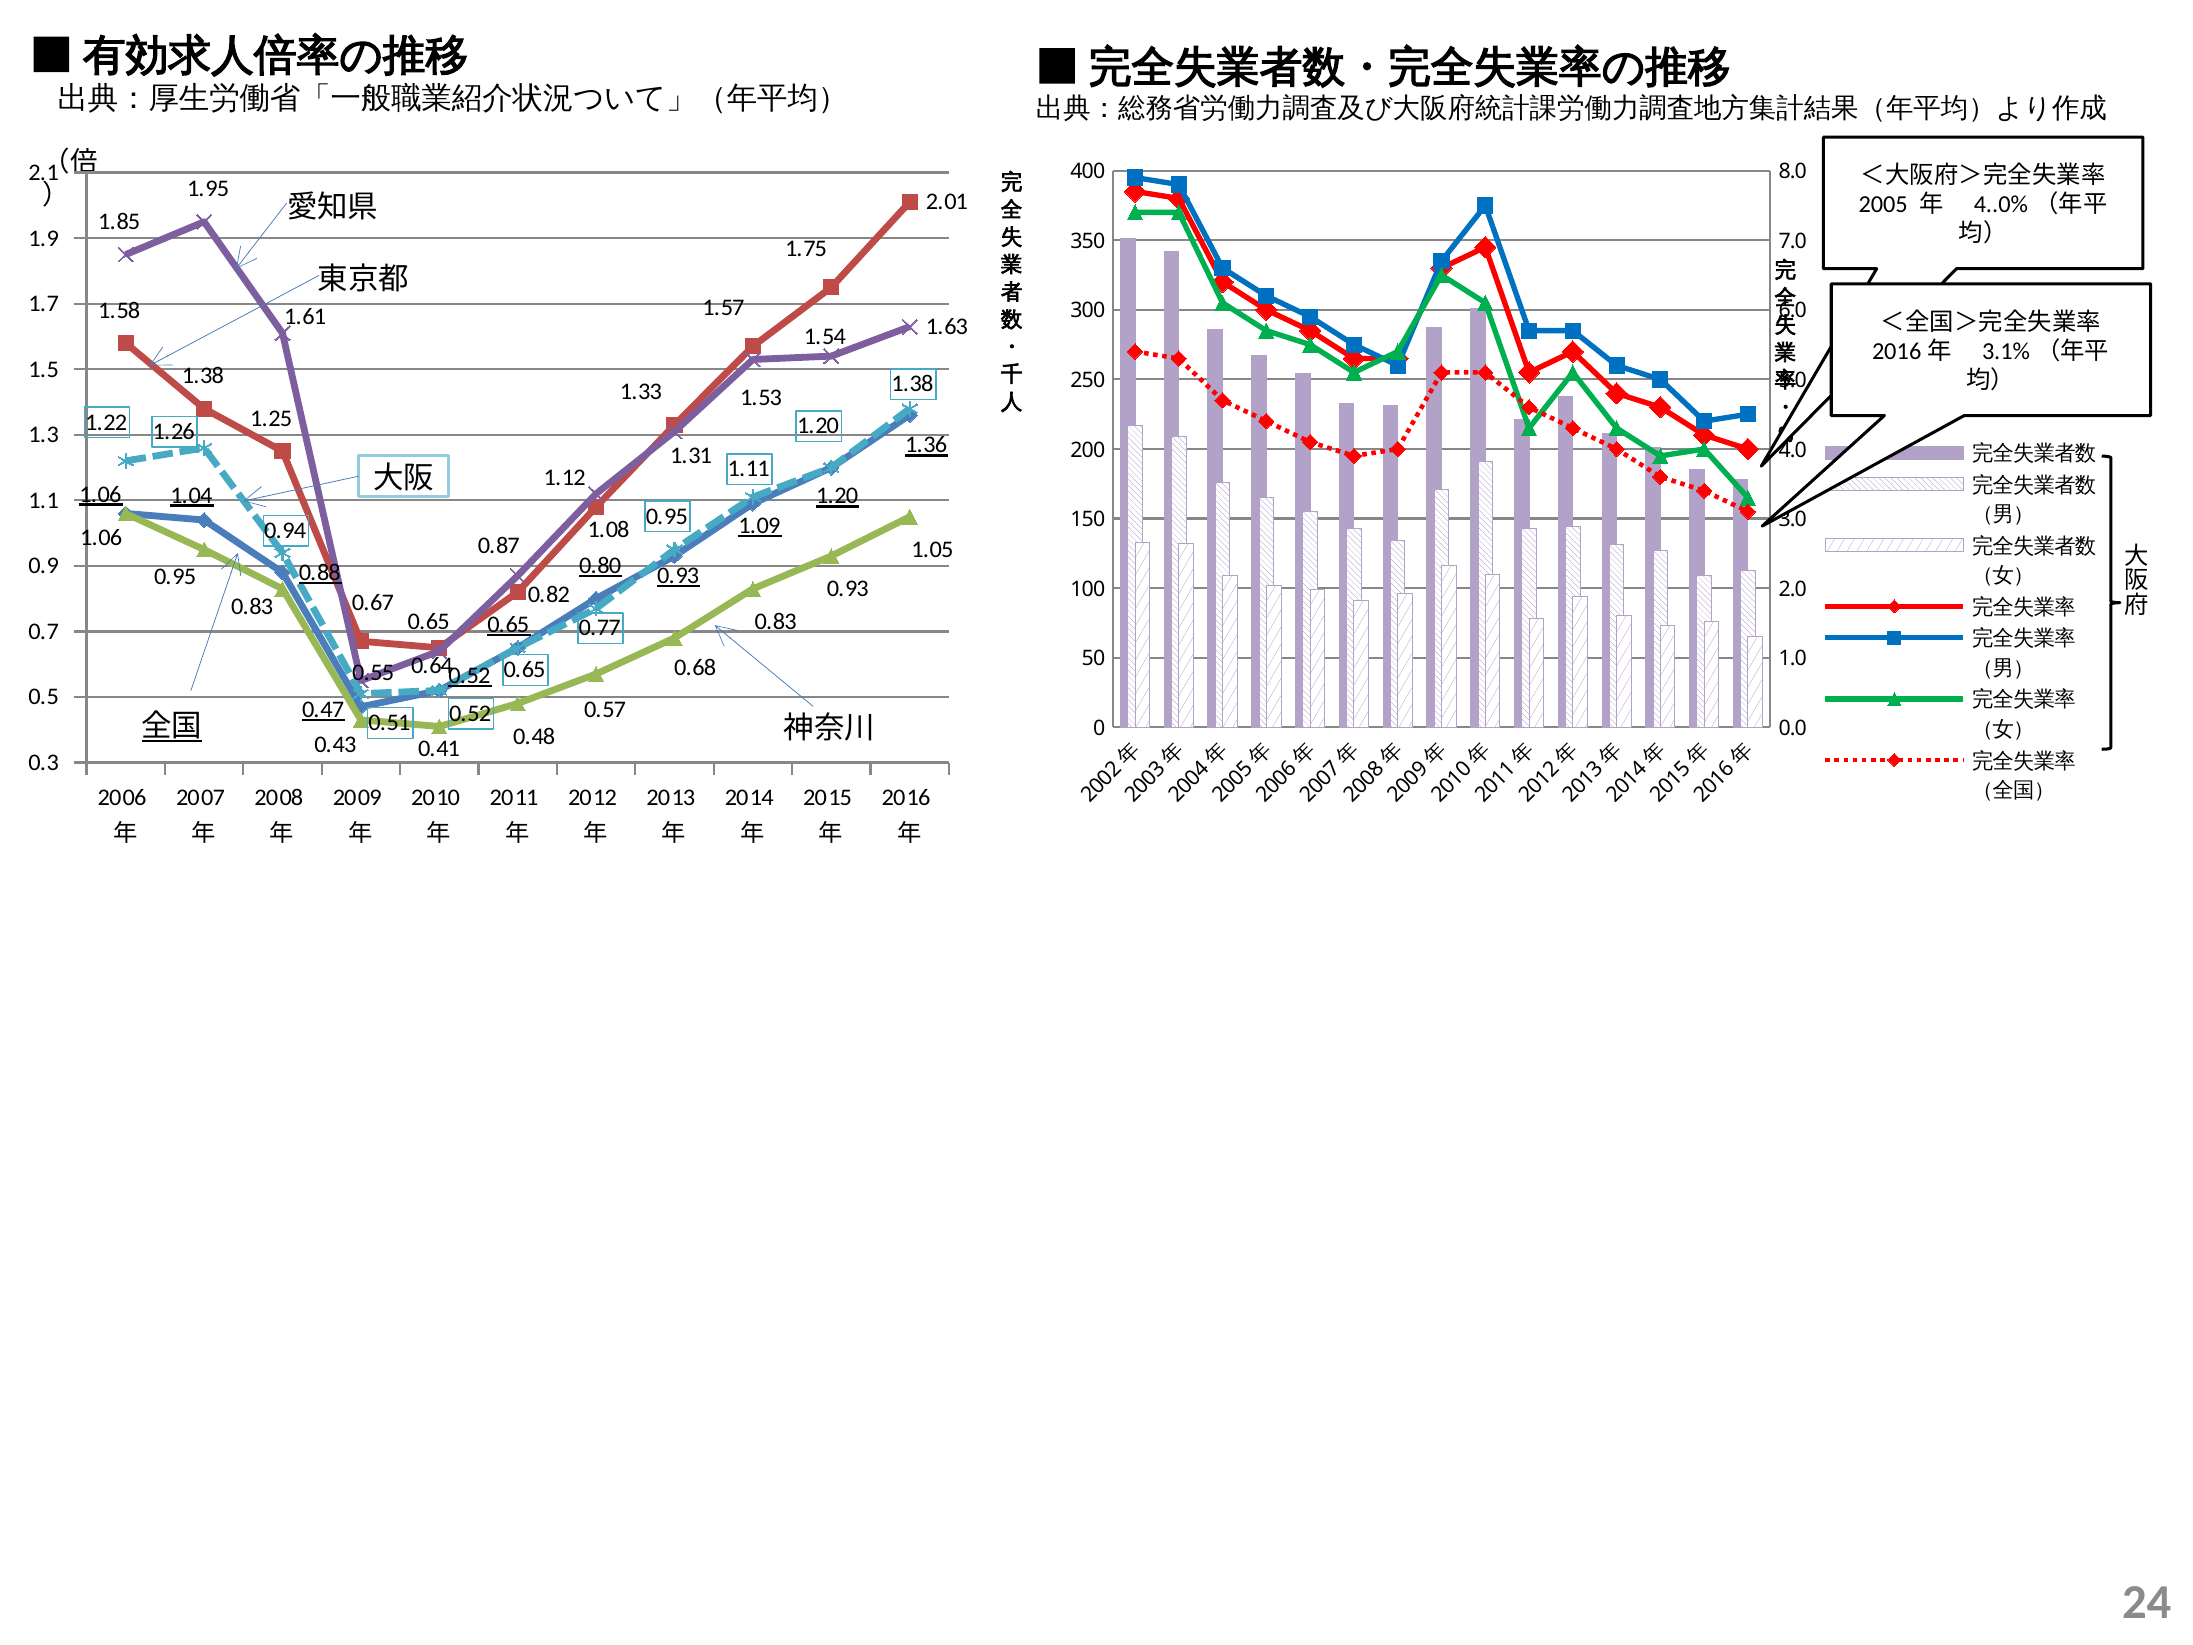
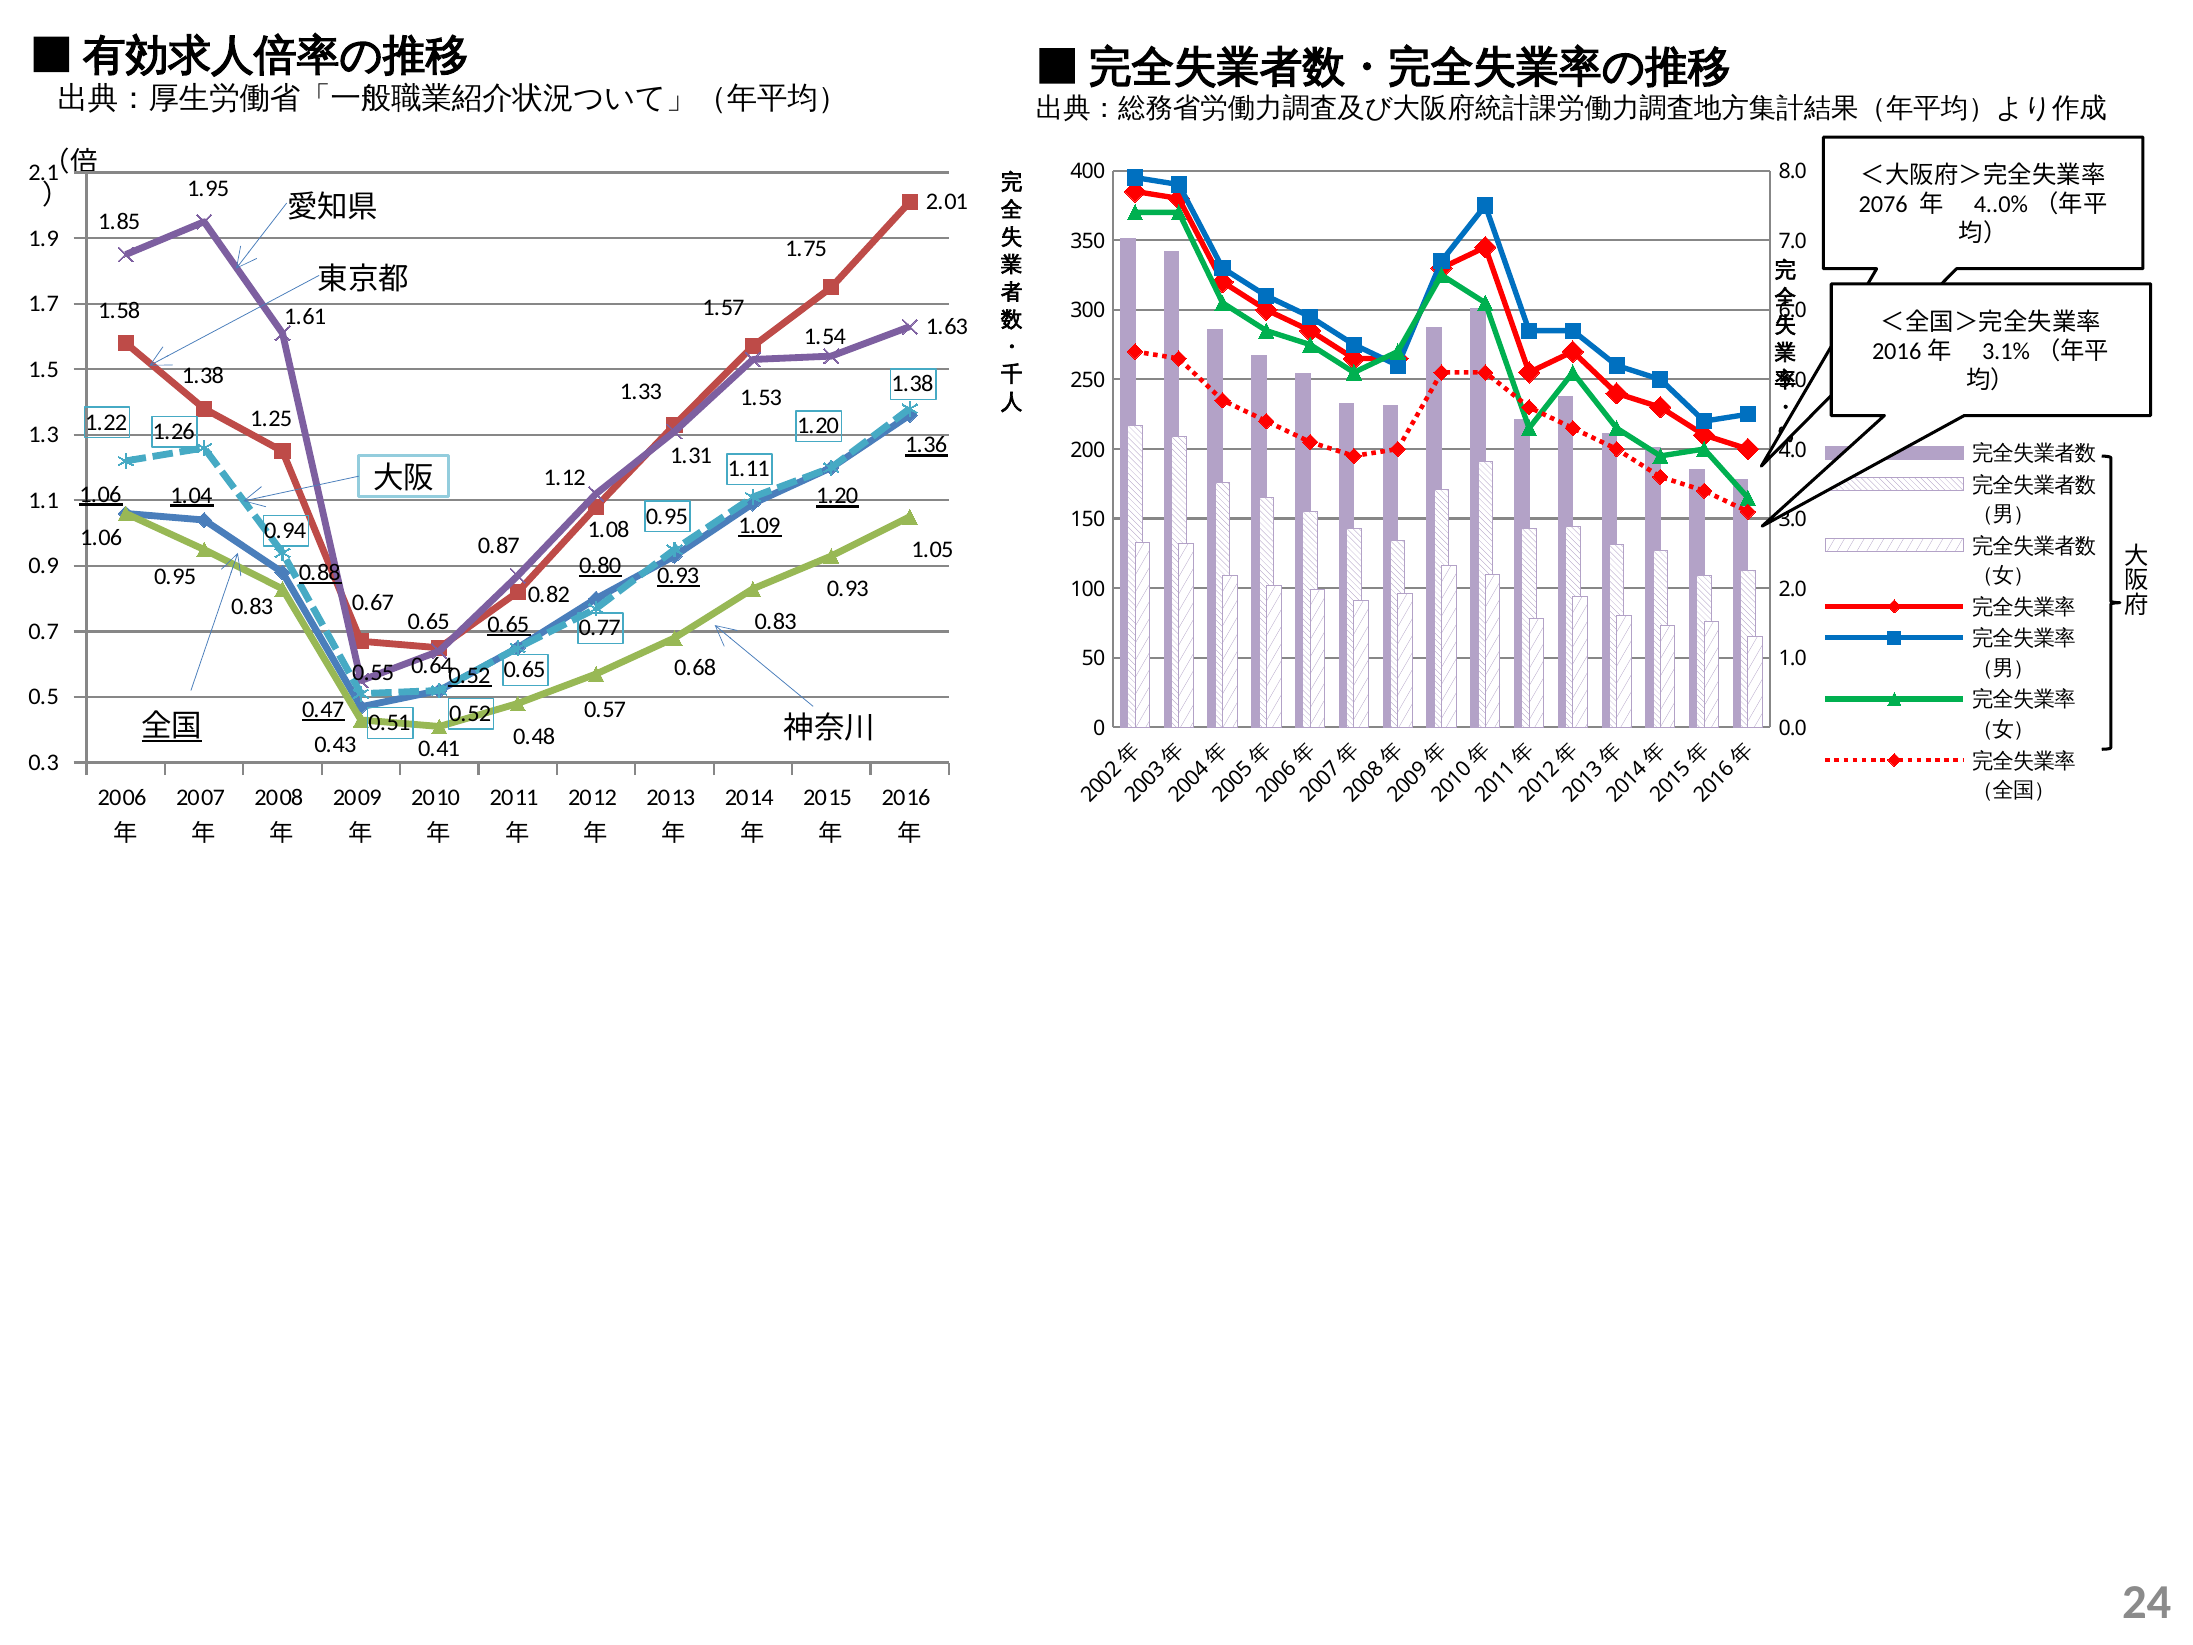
2005: 2005 -> 2076 (1883, 205)
